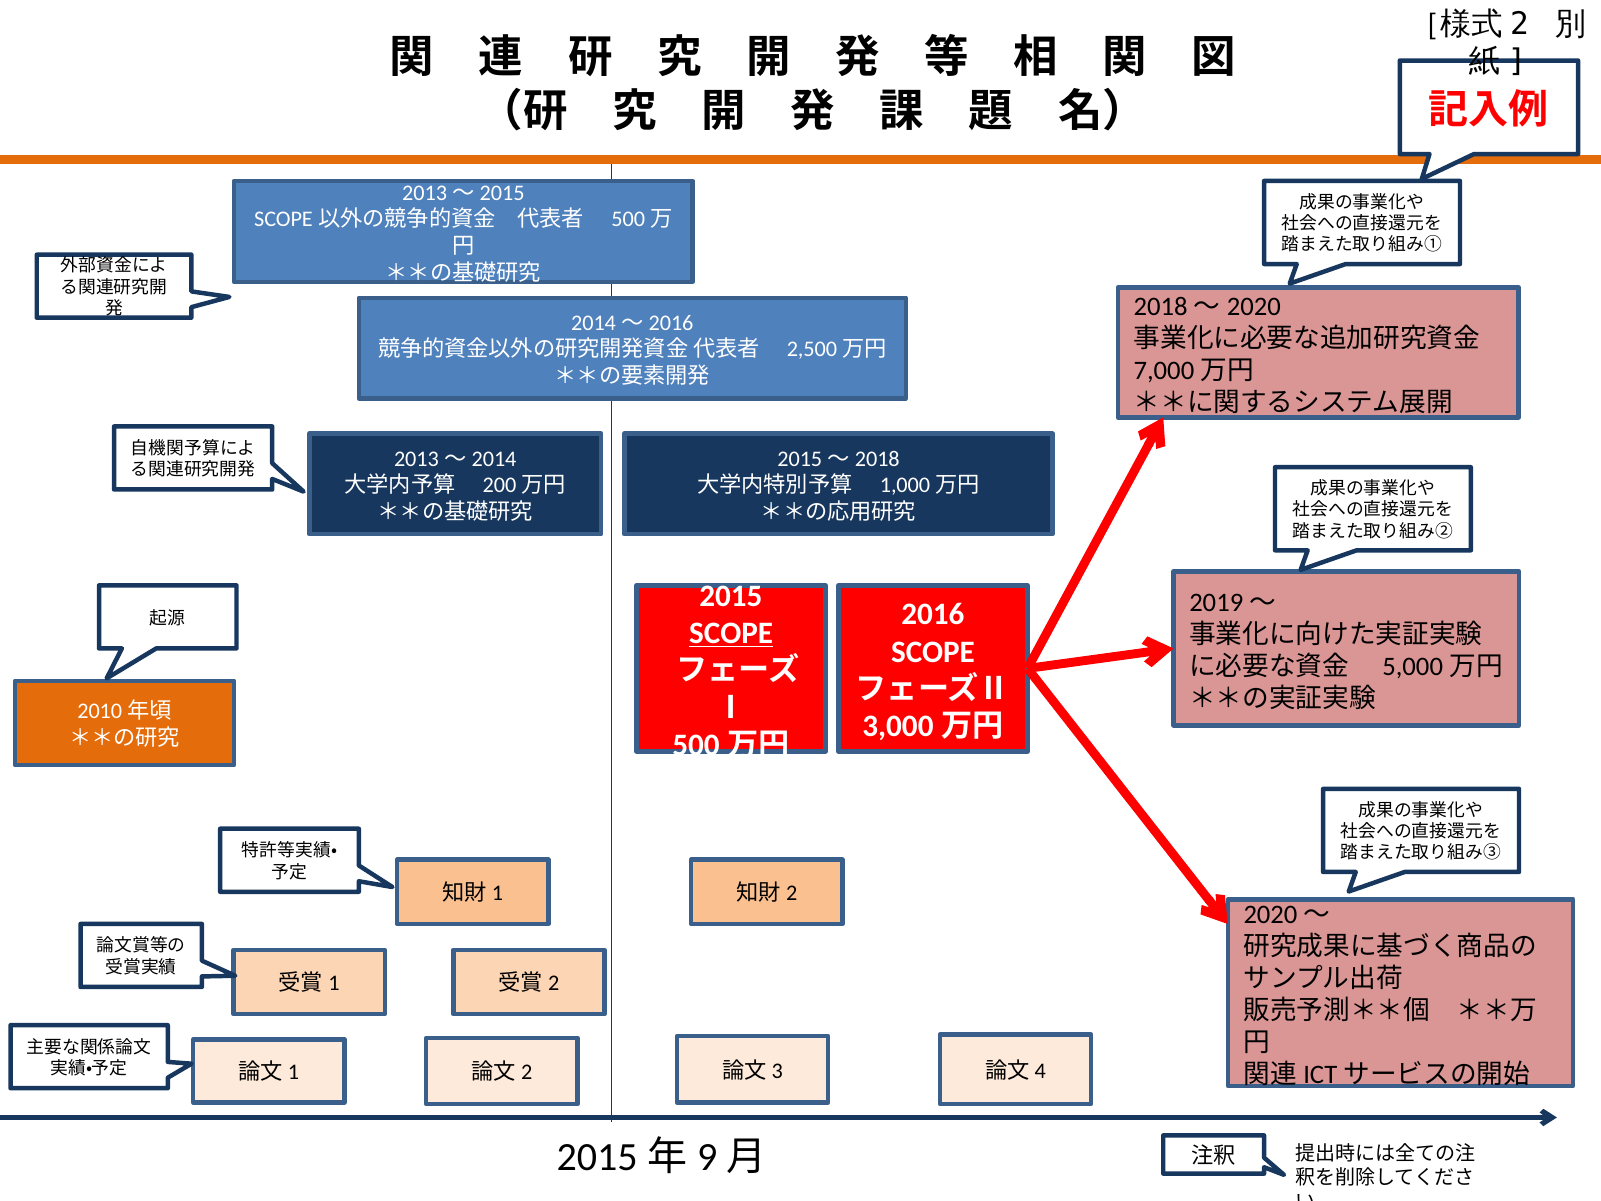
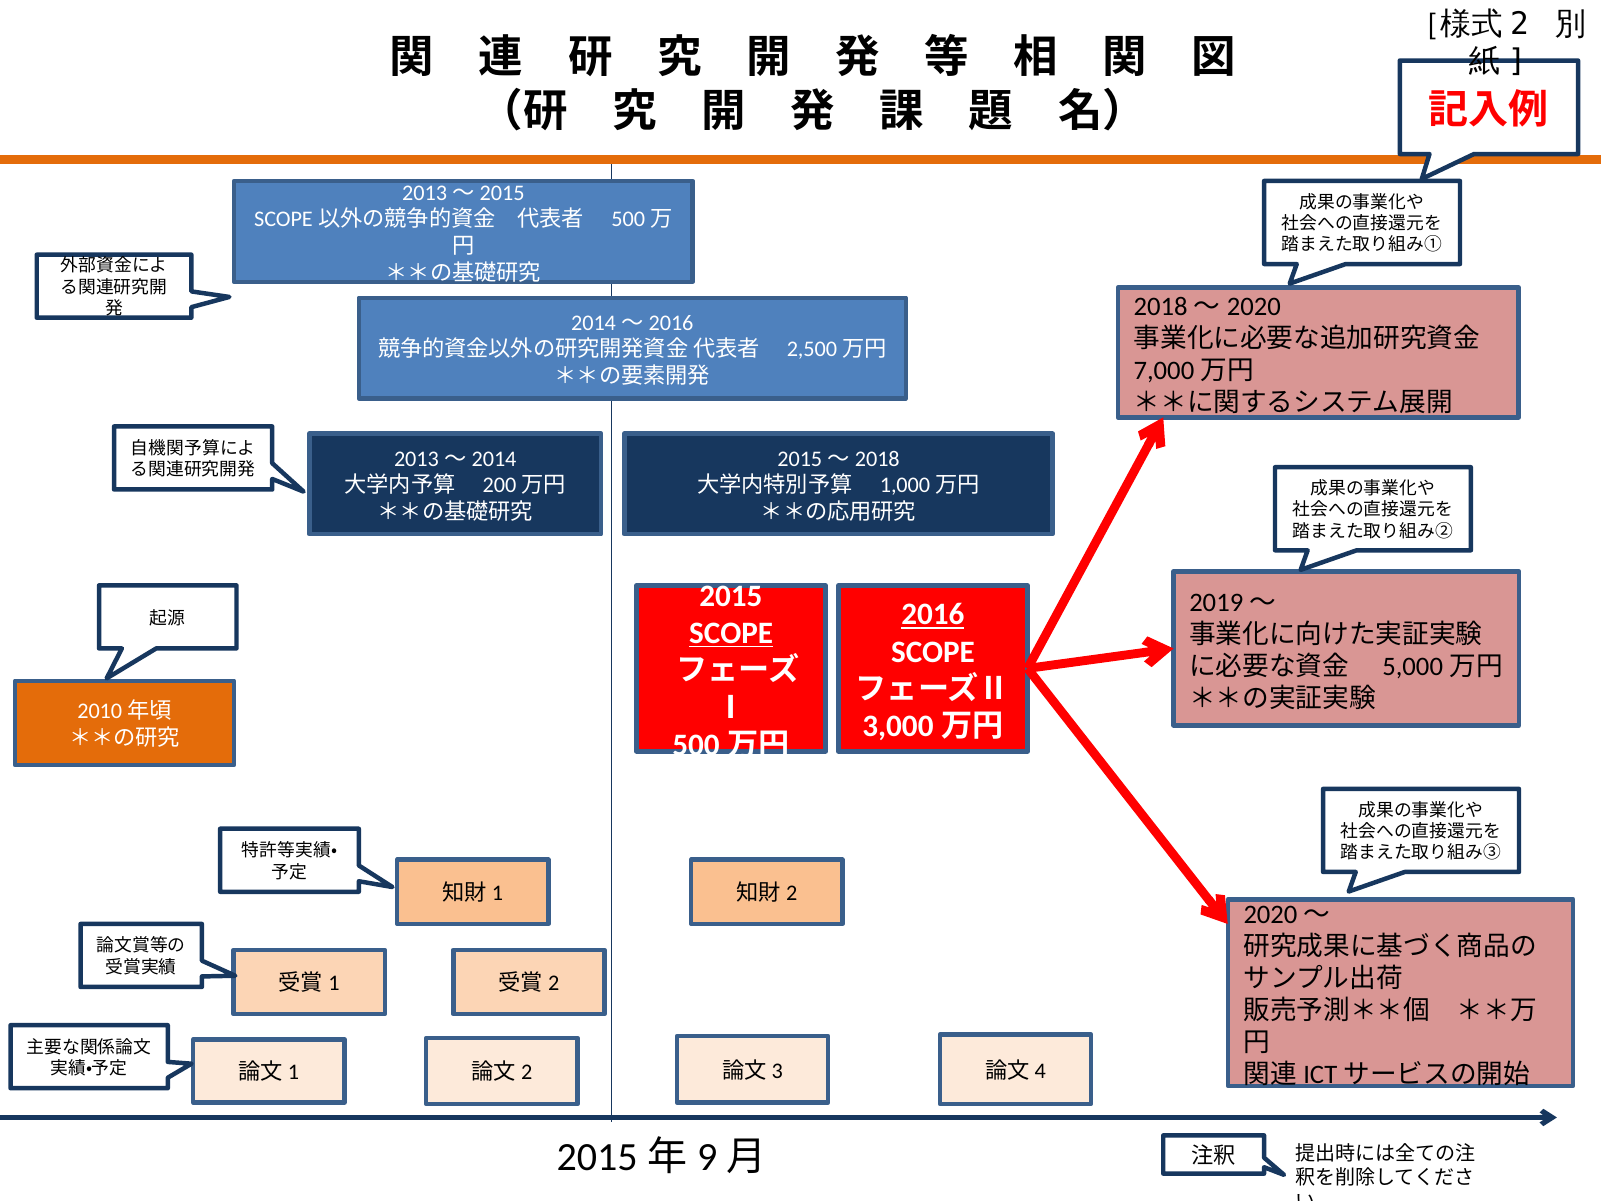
2016 underline: none -> present (933, 614)
